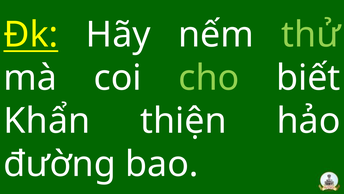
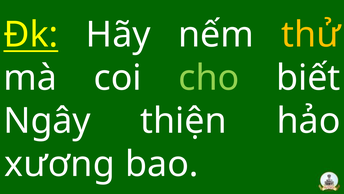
thử colour: light green -> yellow (311, 35)
Khẩn: Khẩn -> Ngây (47, 121)
đường: đường -> xương (59, 164)
